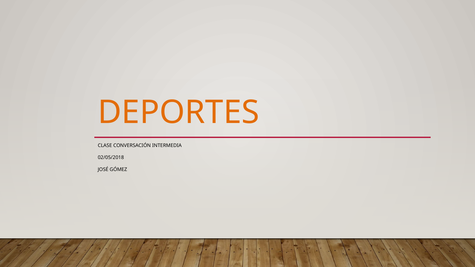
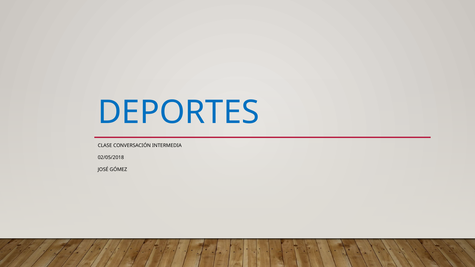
DEPORTES colour: orange -> blue (179, 112)
